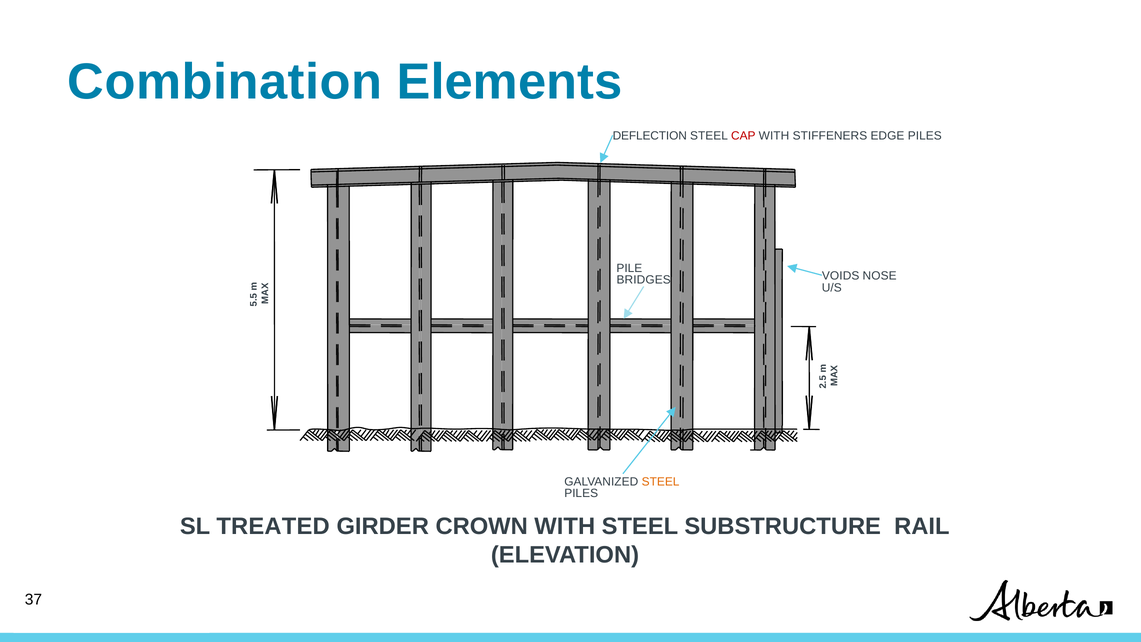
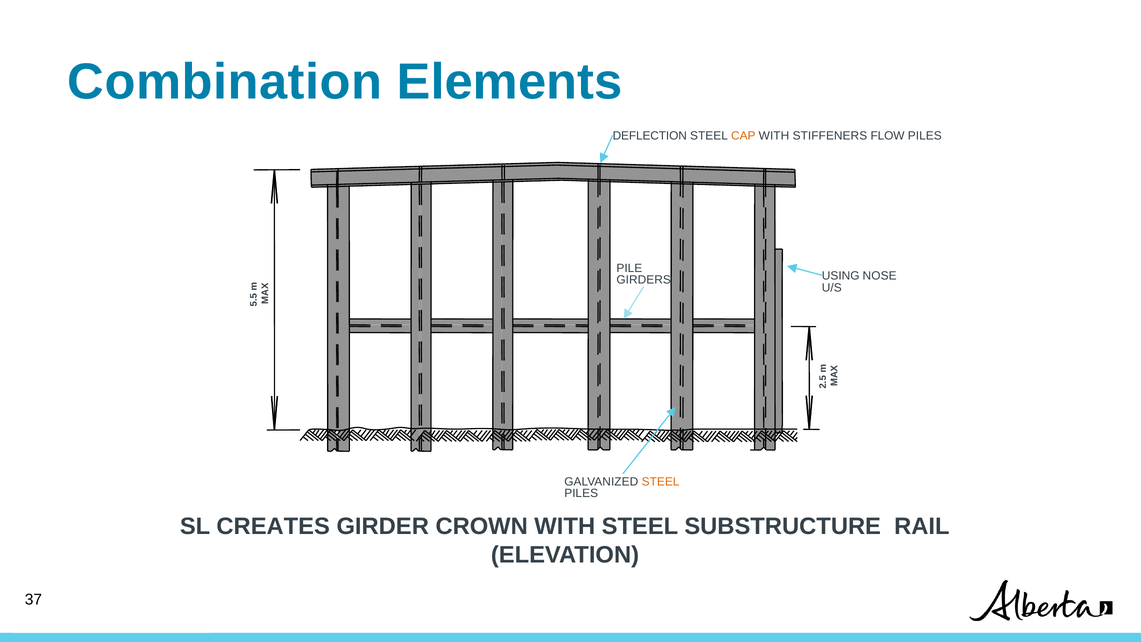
CAP colour: red -> orange (743, 136)
EDGE: EDGE -> FLOW (888, 136)
VOIDS: VOIDS -> USING (841, 276)
BRIDGES: BRIDGES -> GIRDERS (644, 280)
TREATED: TREATED -> CREATES (273, 526)
